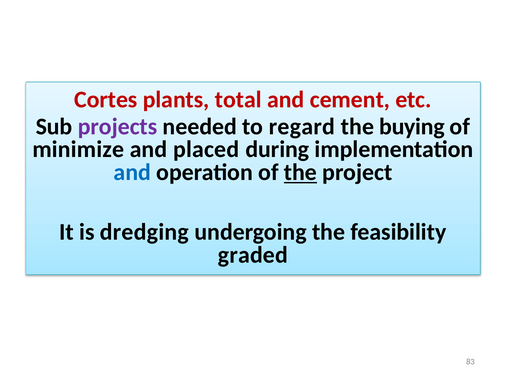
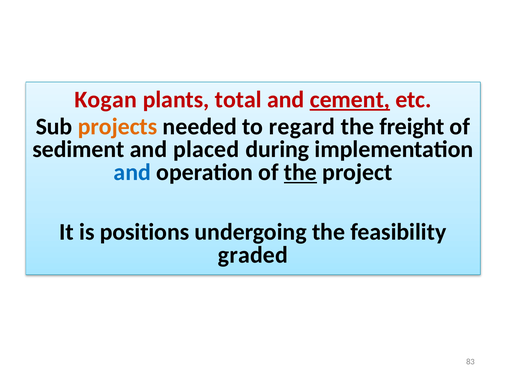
Cortes: Cortes -> Kogan (106, 100)
cement underline: none -> present (350, 100)
projects colour: purple -> orange (118, 126)
buying: buying -> freight (412, 126)
minimize: minimize -> sediment (78, 149)
dredging: dredging -> positions (145, 232)
